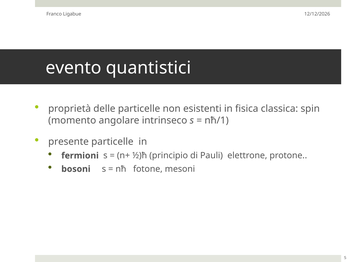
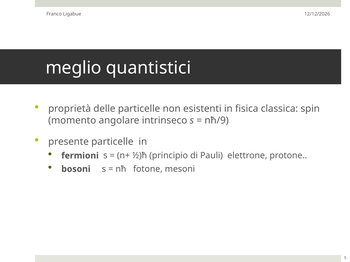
evento: evento -> meglio (74, 68)
nħ/1: nħ/1 -> nħ/9 (217, 121)
